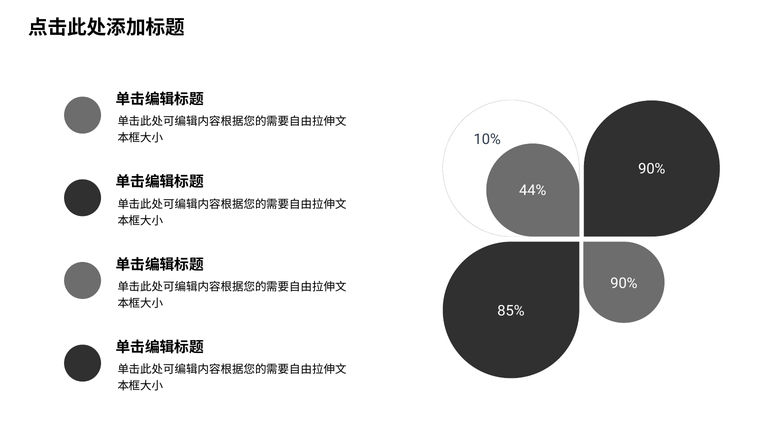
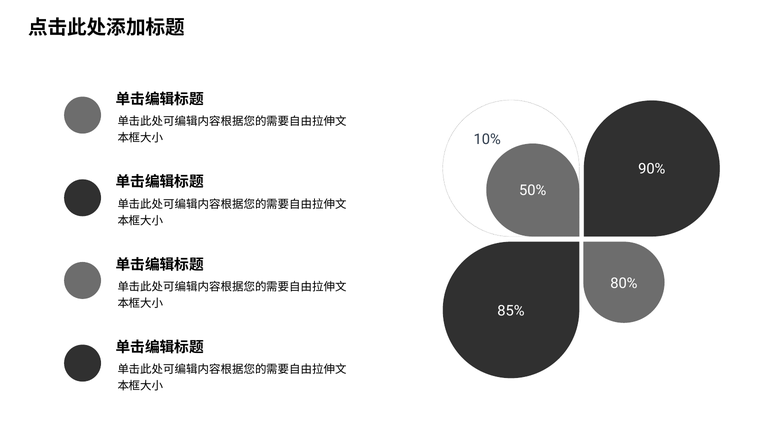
44%: 44% -> 50% (533, 191)
90%: 90% -> 80% (624, 283)
